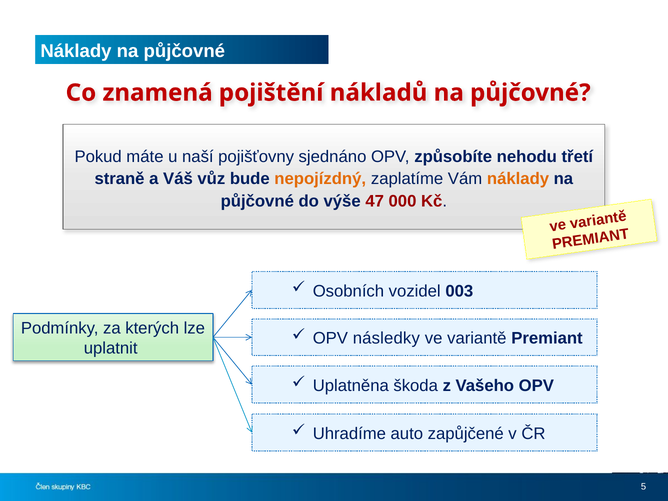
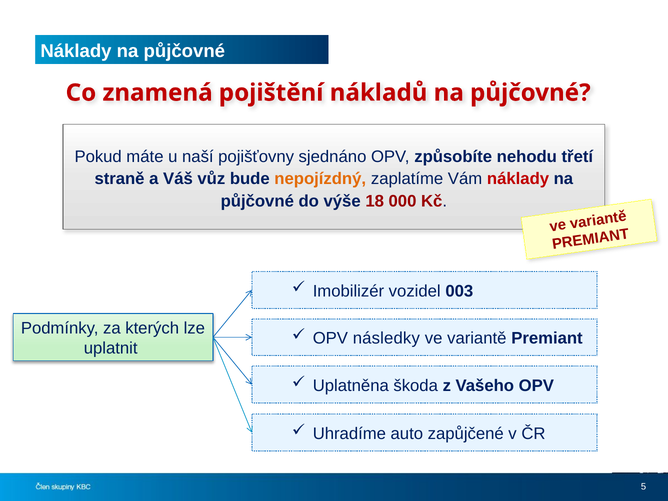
náklady colour: orange -> red (518, 179)
47: 47 -> 18 (375, 201)
Osobních: Osobních -> Imobilizér (348, 291)
